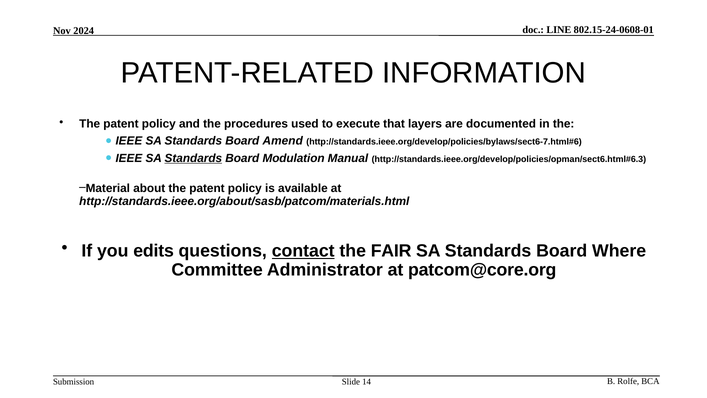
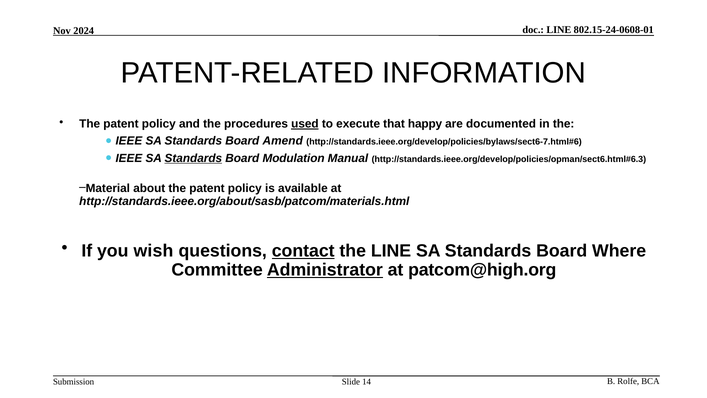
used underline: none -> present (305, 124)
layers: layers -> happy (425, 124)
edits: edits -> wish (153, 251)
the FAIR: FAIR -> LINE (391, 251)
Administrator underline: none -> present (325, 270)
patcom@core.org: patcom@core.org -> patcom@high.org (482, 270)
